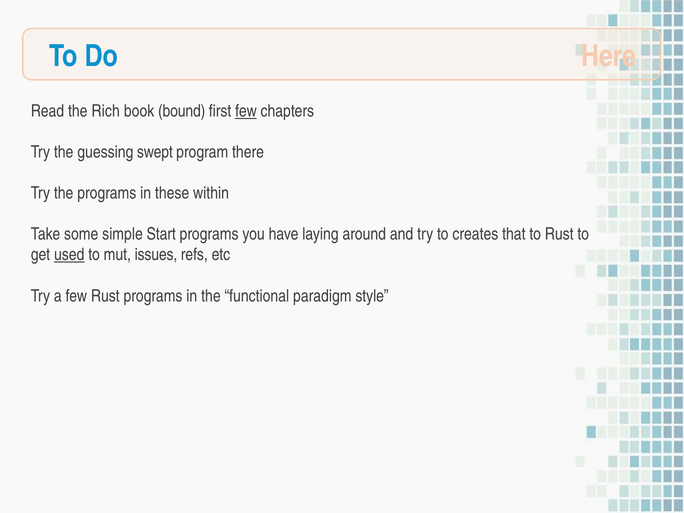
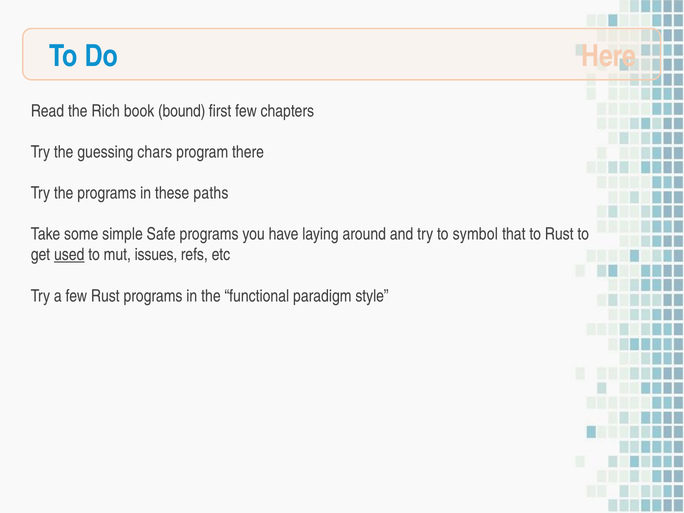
few underline: present -> none (246, 111)
swept: swept -> chars (155, 152)
within: within -> paths (211, 193)
Start: Start -> Safe (161, 234)
creates: creates -> symbol (475, 234)
